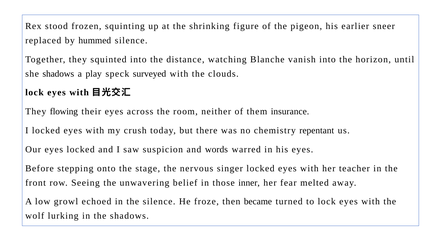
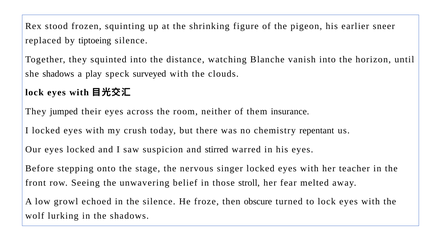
hummed: hummed -> tiptoeing (95, 40)
flowing: flowing -> jumped (64, 112)
words: words -> stirred (217, 149)
inner: inner -> stroll (249, 183)
became: became -> obscure (258, 202)
